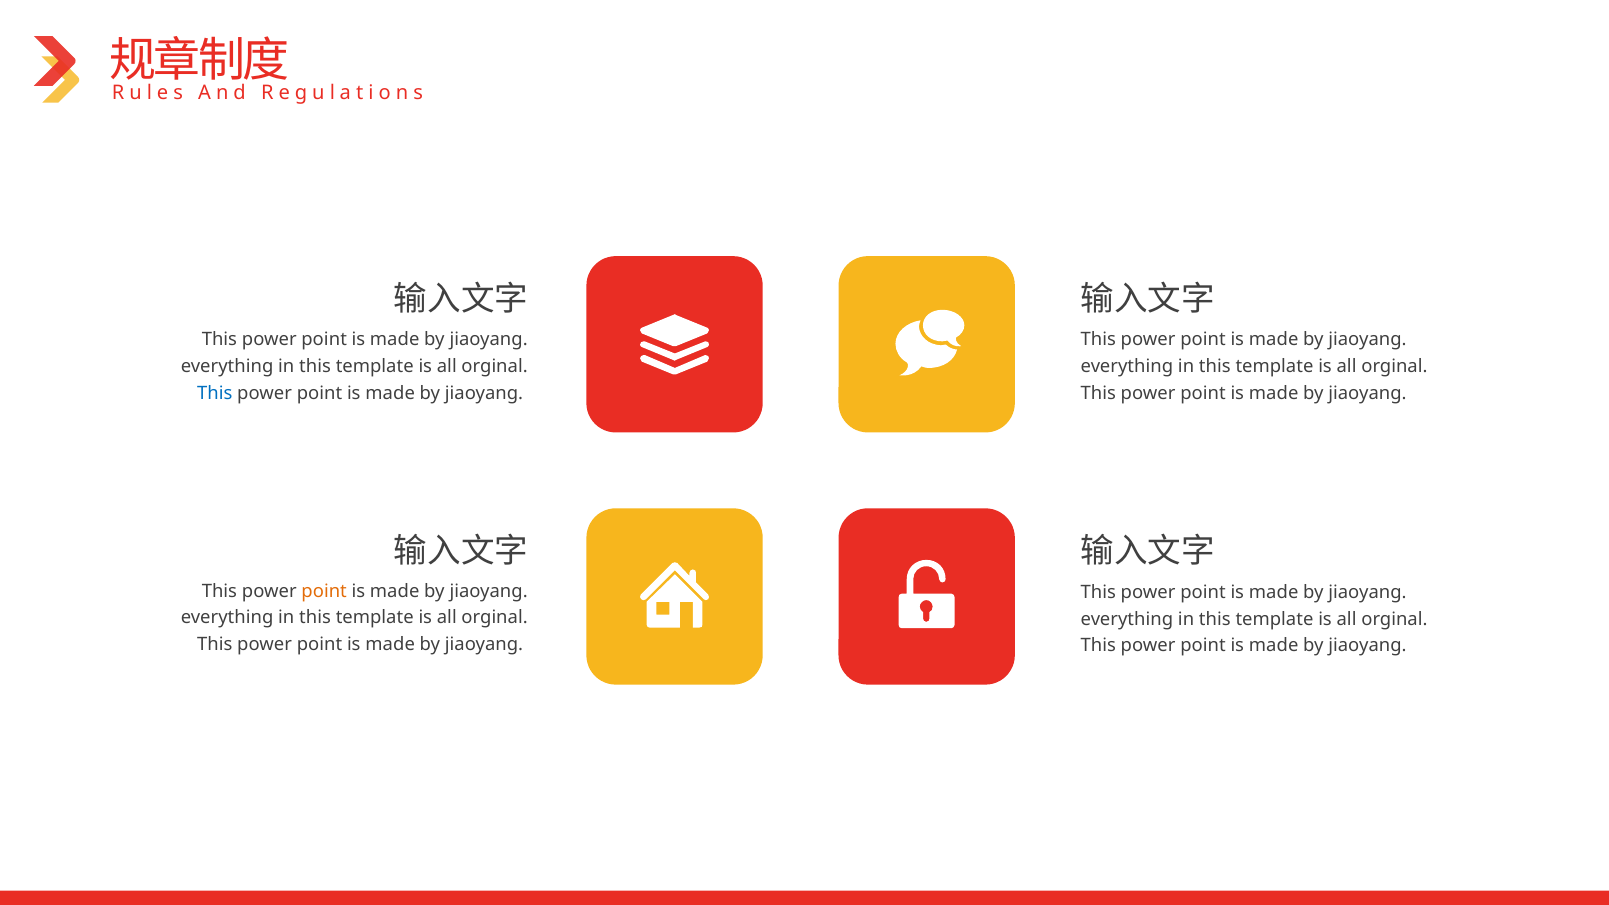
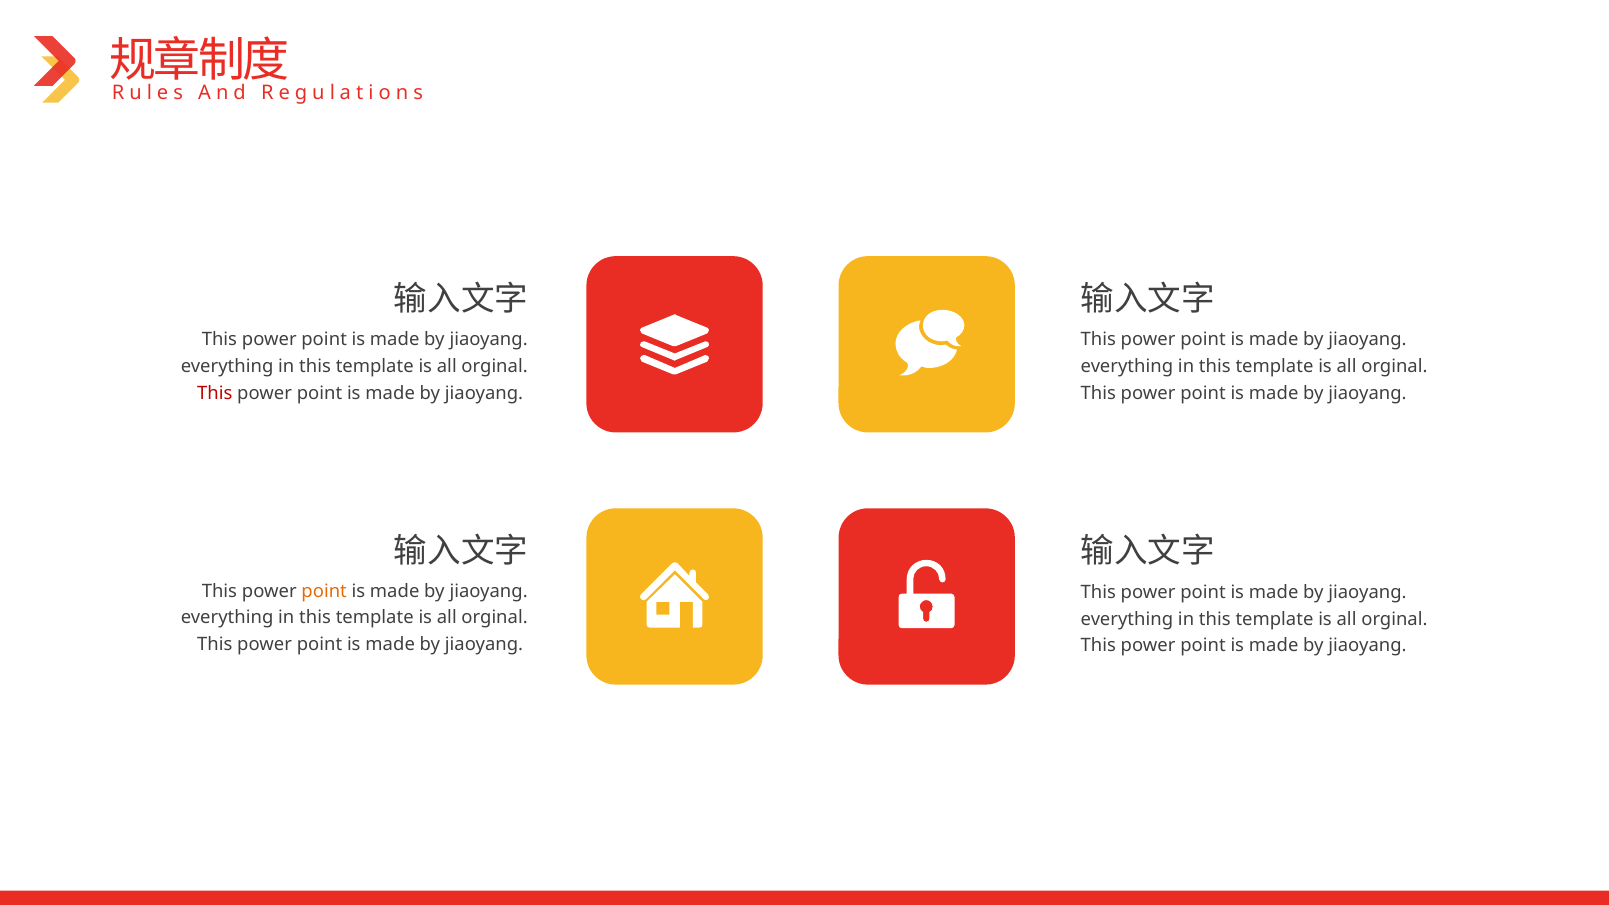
This colour: blue -> red (215, 393)
